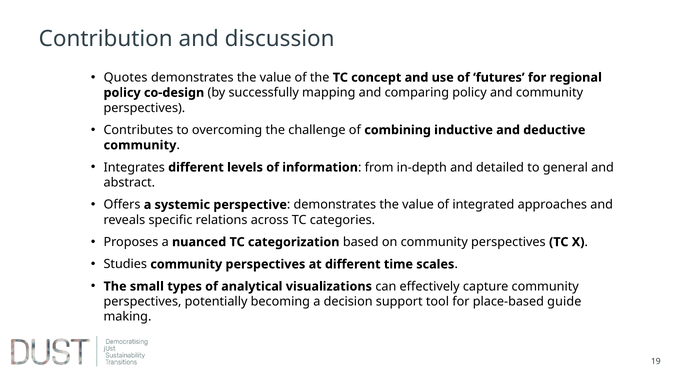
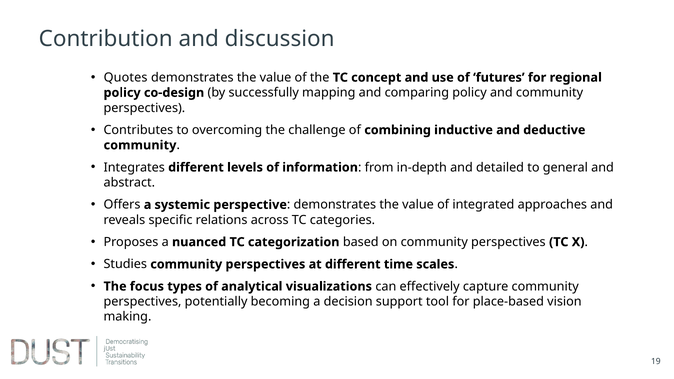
small: small -> focus (147, 287)
guide: guide -> vision (564, 302)
